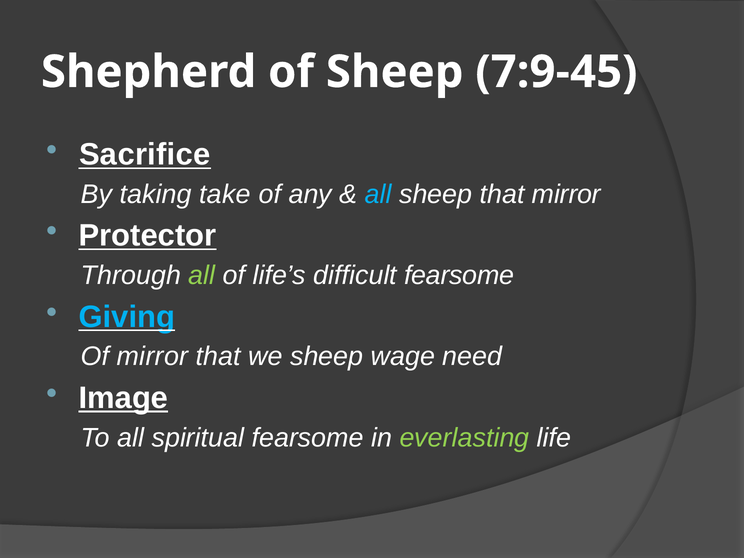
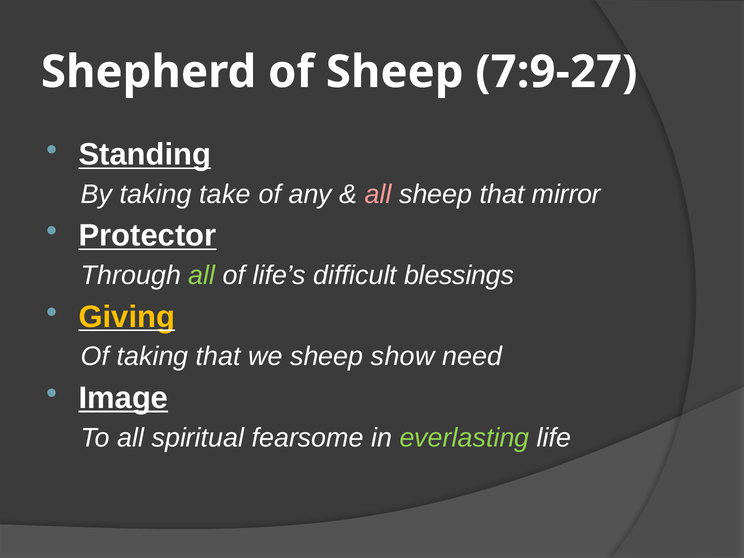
7:9-45: 7:9-45 -> 7:9-27 (556, 72)
Sacrifice: Sacrifice -> Standing (145, 155)
all colour: light blue -> pink (378, 194)
difficult fearsome: fearsome -> blessings (459, 276)
Giving colour: light blue -> yellow (127, 317)
Of mirror: mirror -> taking (153, 357)
wage: wage -> show (403, 357)
